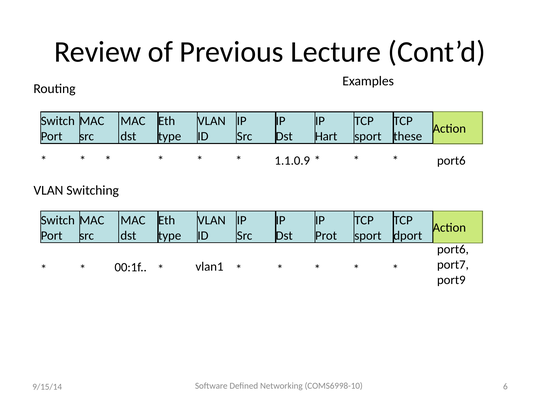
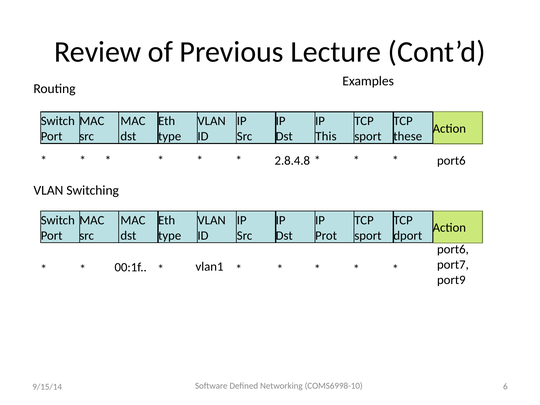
Hart: Hart -> This (326, 136)
1.1.0.9: 1.1.0.9 -> 2.8.4.8 (292, 161)
